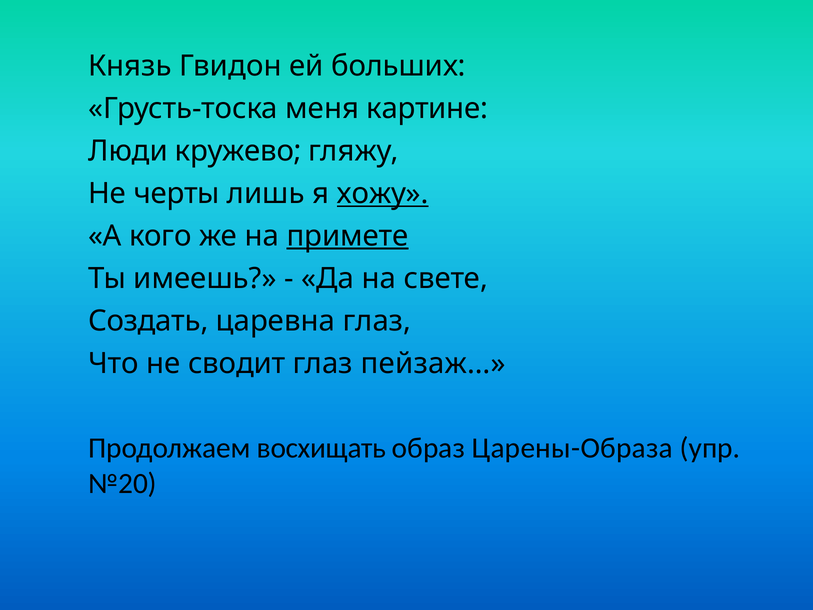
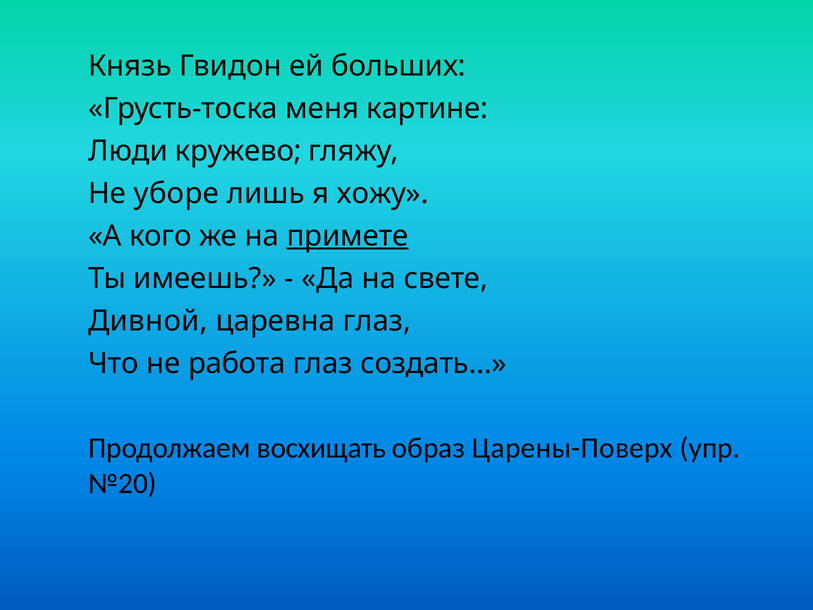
черты: черты -> уборе (176, 193)
хожу underline: present -> none (383, 193)
Создать: Создать -> Дивной (148, 321)
сводит: сводит -> работа (237, 363)
пейзаж…: пейзаж… -> создать… (434, 363)
Царены-Образа: Царены-Образа -> Царены-Поверх (572, 448)
